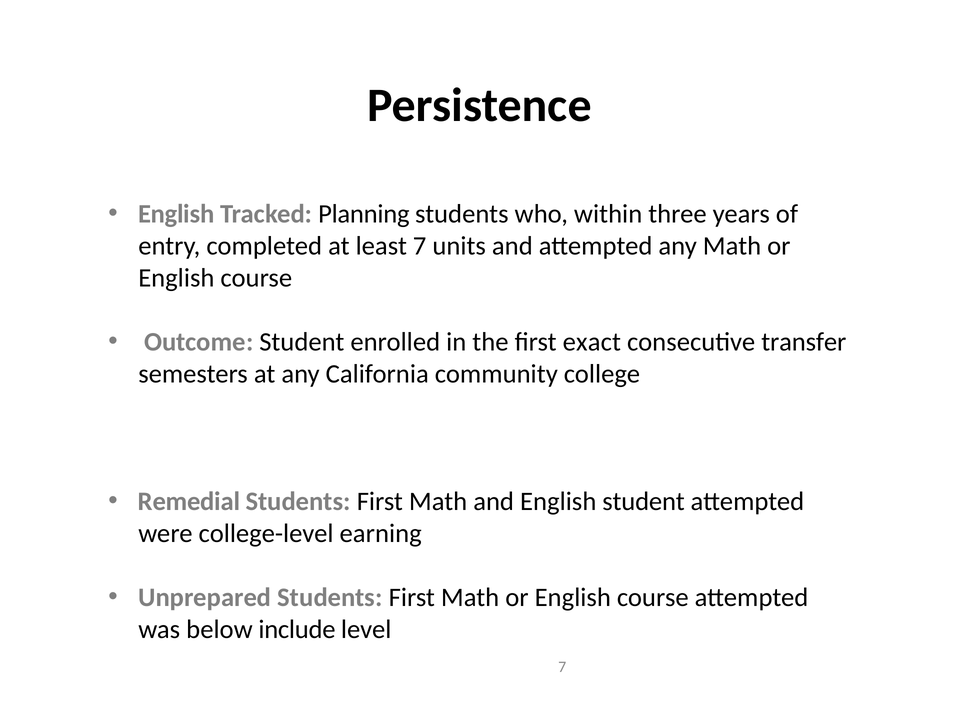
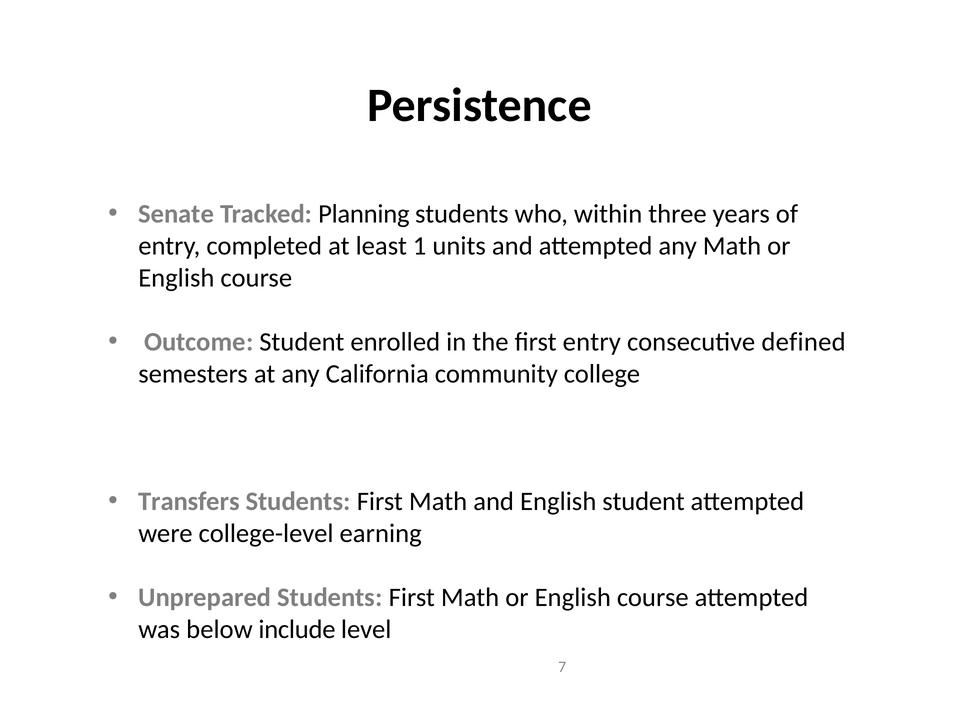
English: English -> Senate (176, 214)
least 7: 7 -> 1 (420, 246)
first exact: exact -> entry (592, 342)
transfer: transfer -> defined (804, 342)
Remedial: Remedial -> Transfers (189, 502)
